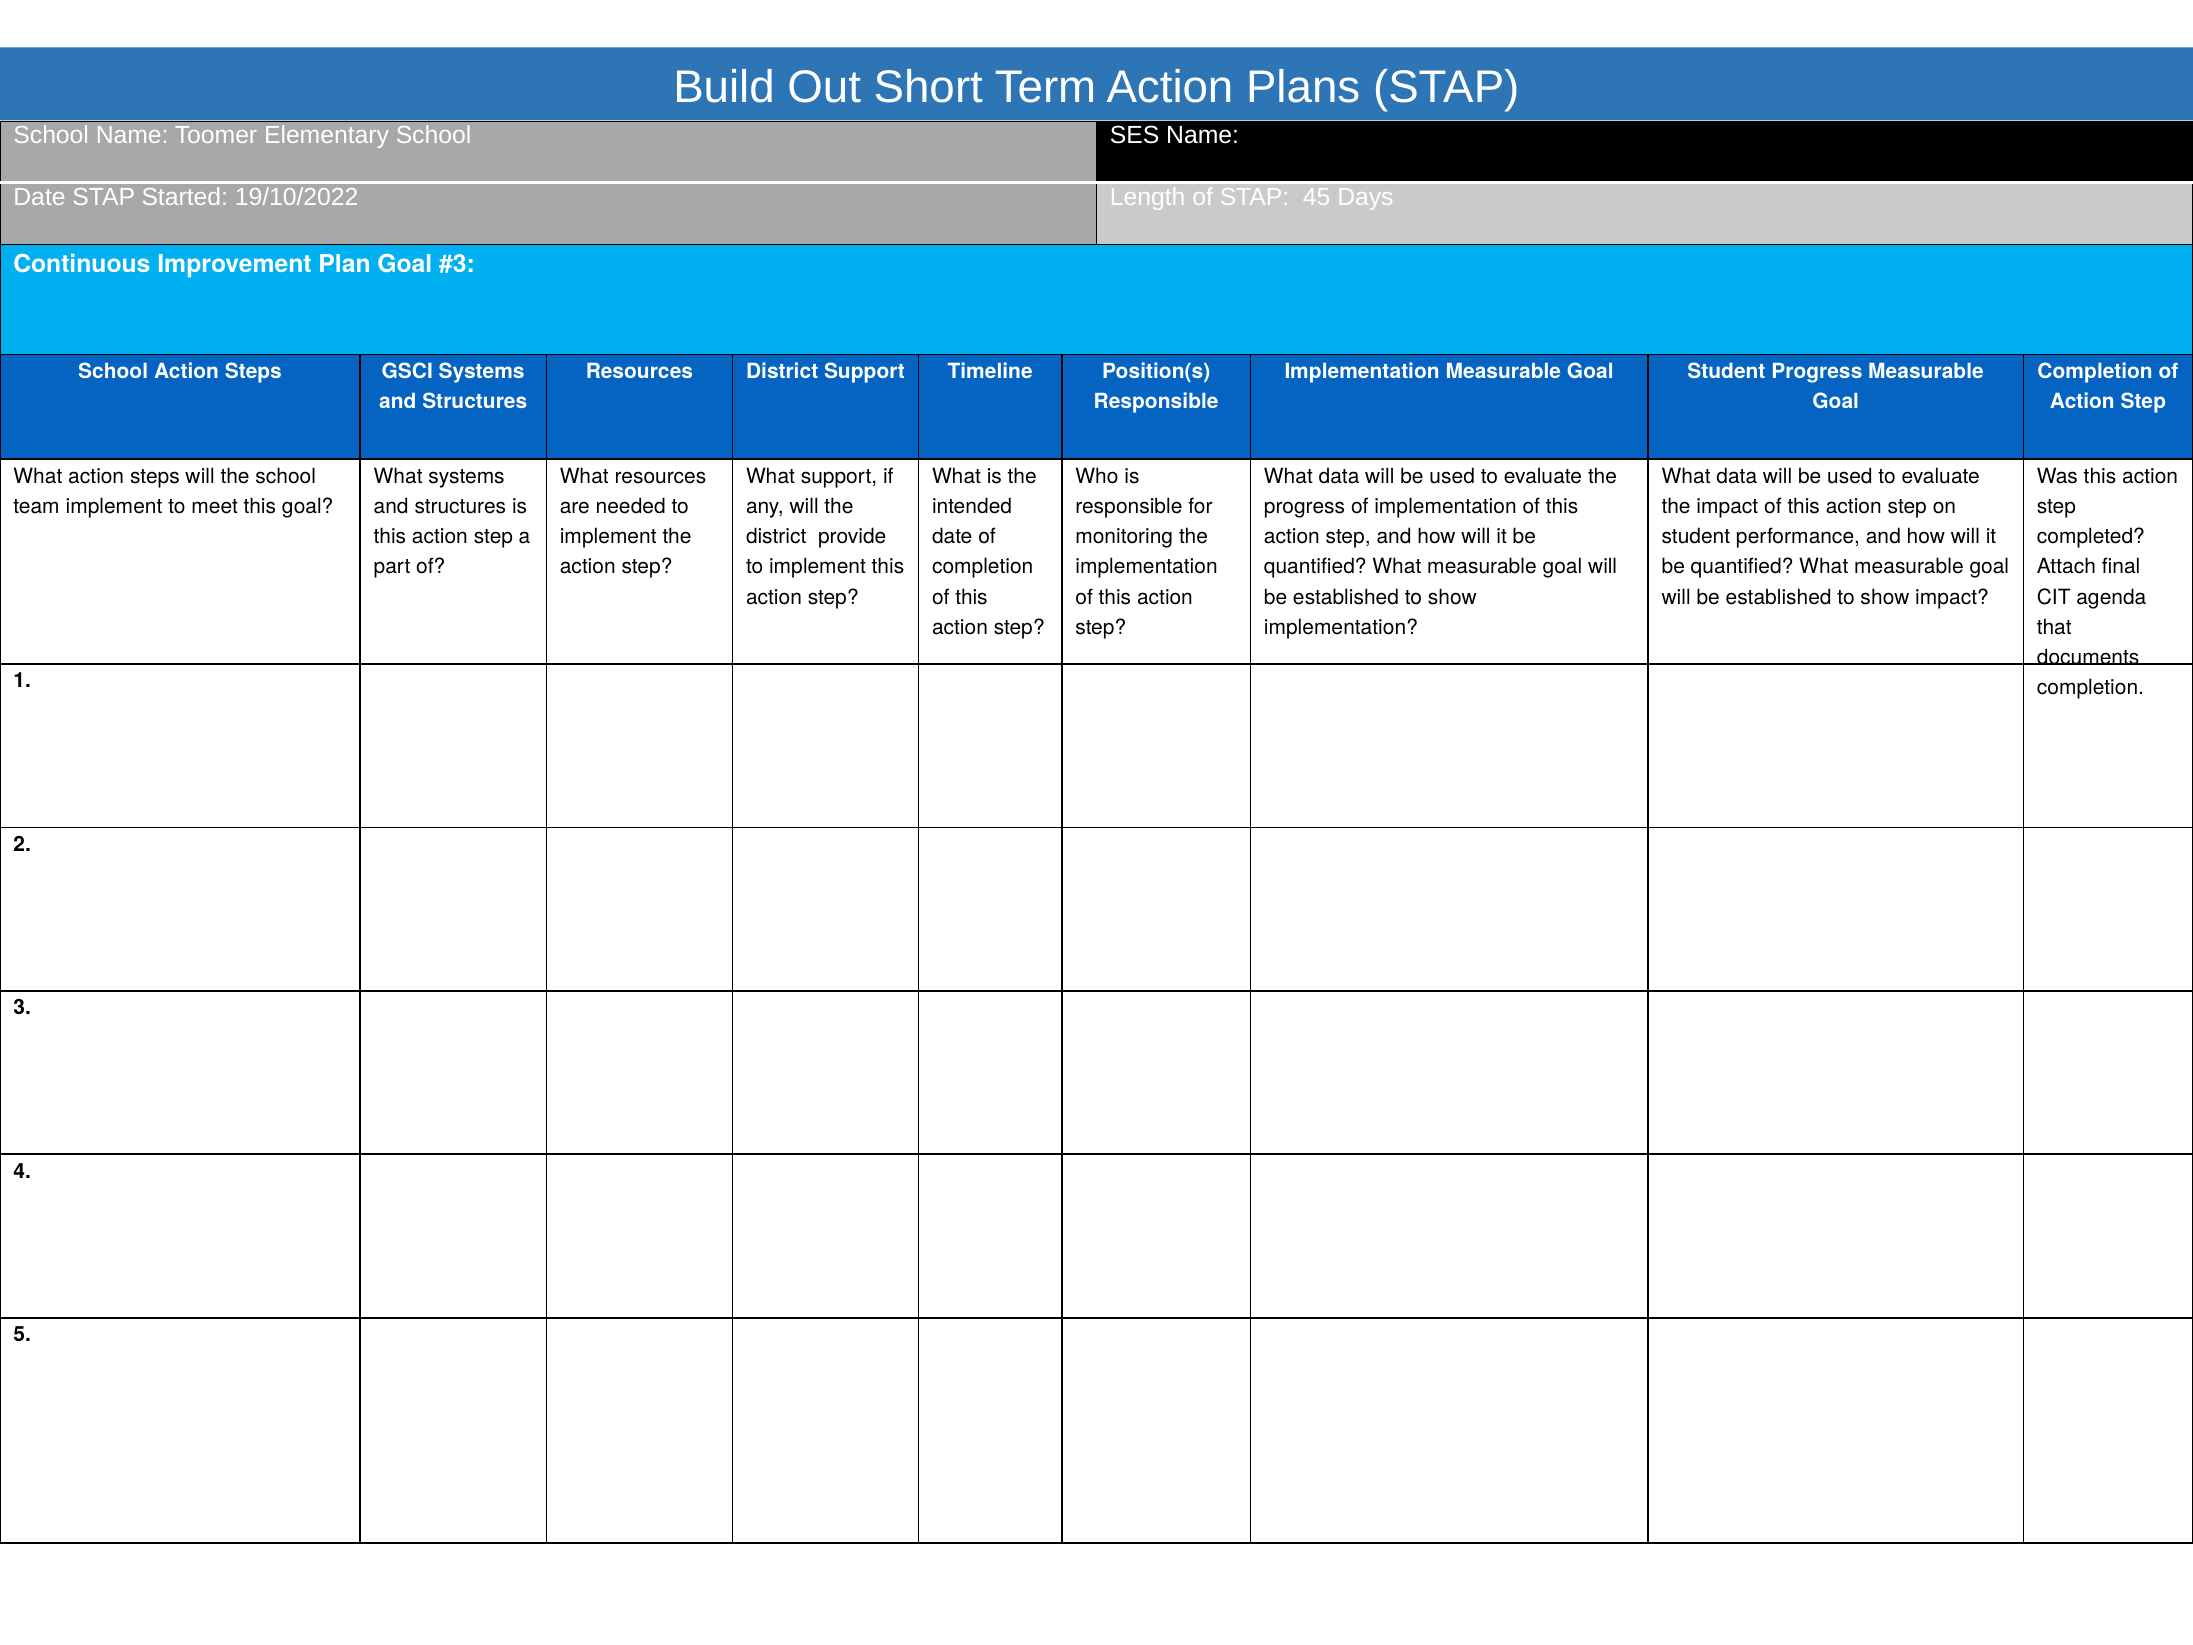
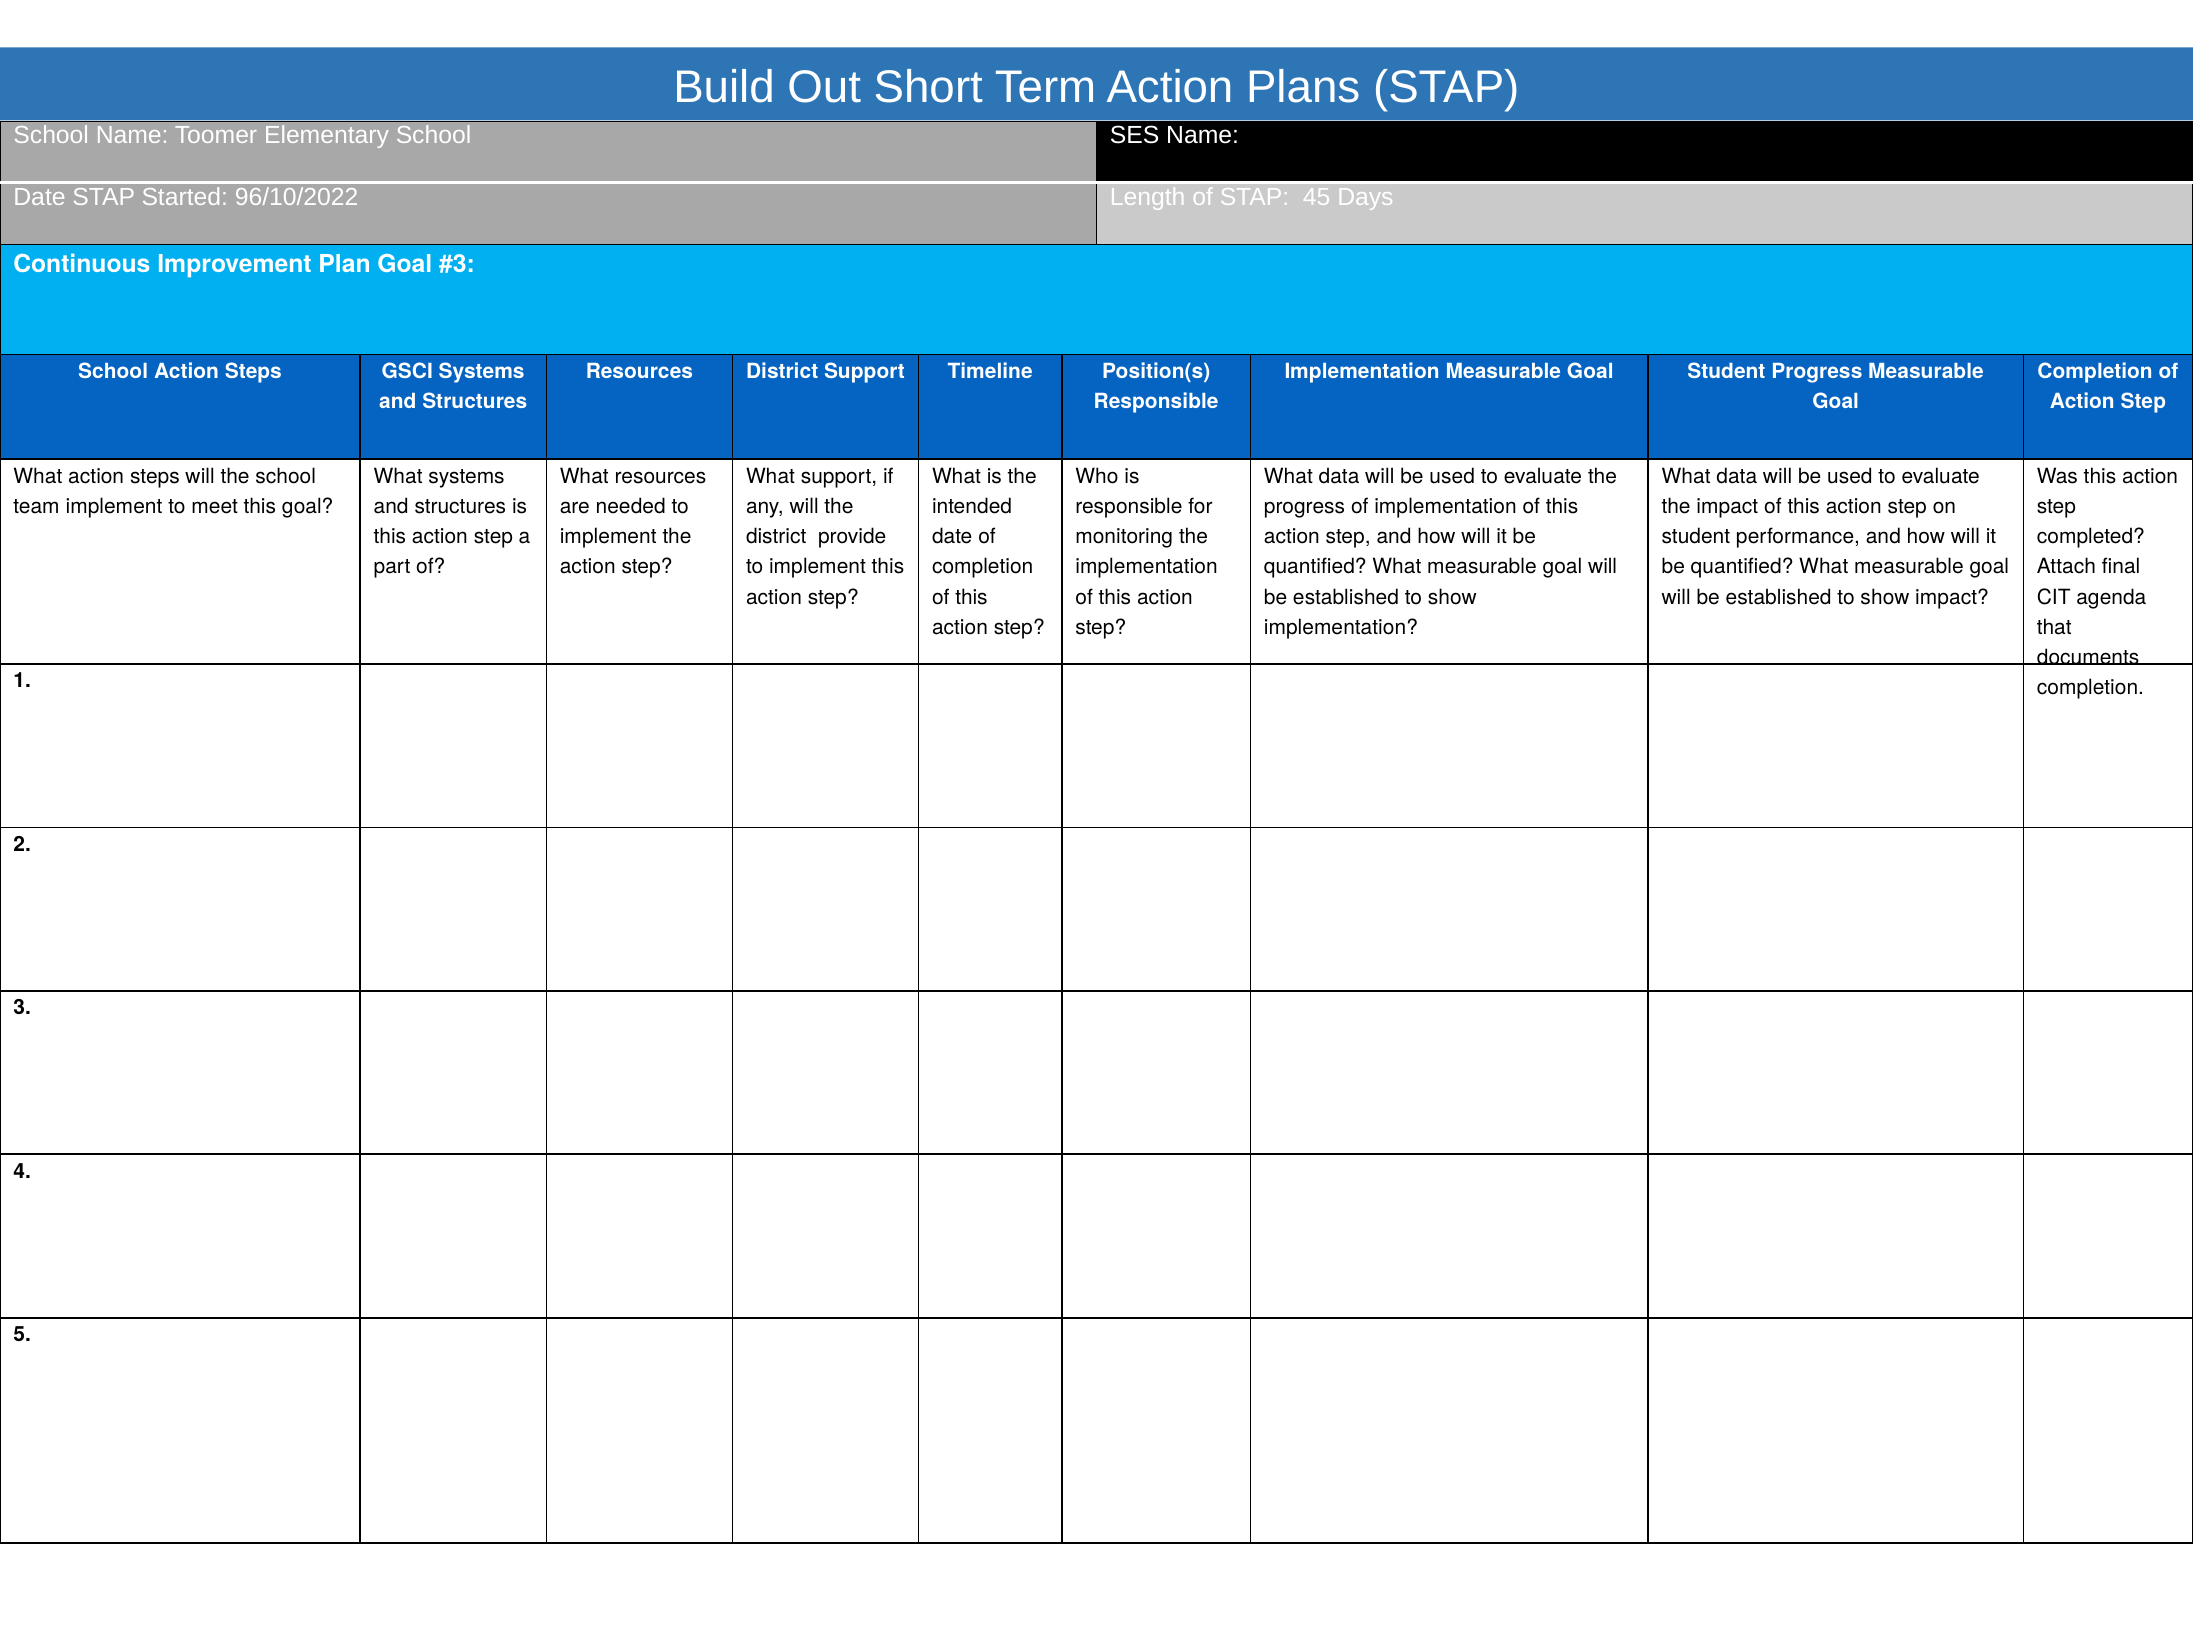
19/10/2022: 19/10/2022 -> 96/10/2022 (297, 197)
